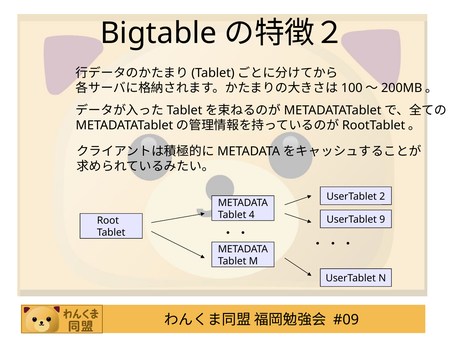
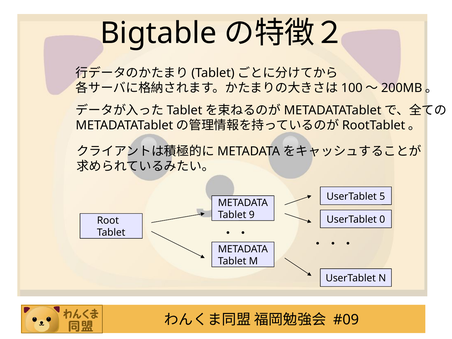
2: 2 -> 5 (382, 196)
4: 4 -> 9 (252, 215)
9: 9 -> 0 (382, 220)
